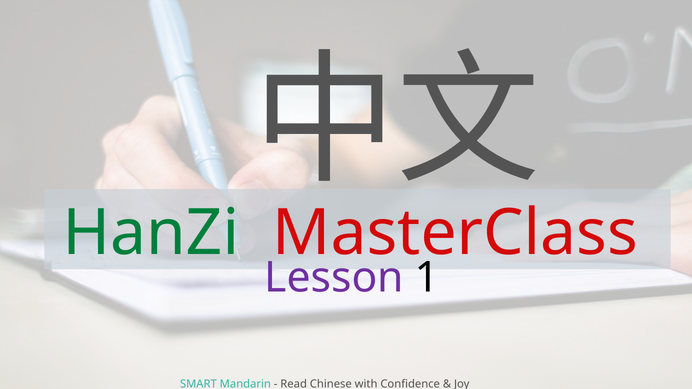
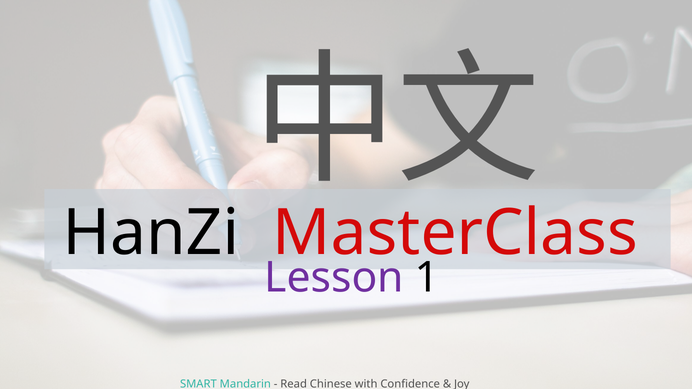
HanZi colour: green -> black (151, 233)
